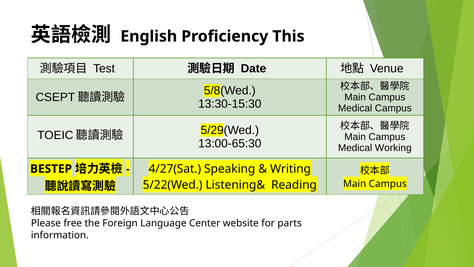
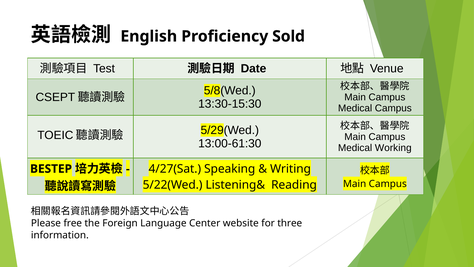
This: This -> Sold (289, 36)
13:00-65:30: 13:00-65:30 -> 13:00-61:30 (230, 143)
parts: parts -> three (290, 223)
